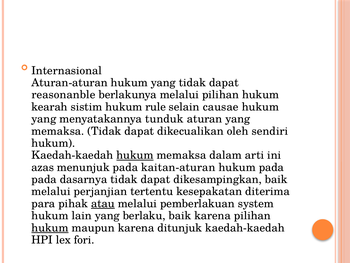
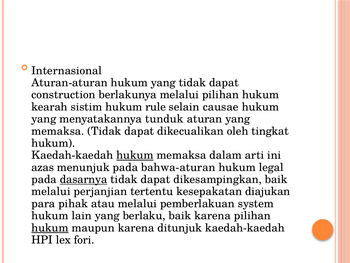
reasonanble: reasonanble -> construction (63, 95)
sendiri: sendiri -> tingkat (270, 131)
kaitan-aturan: kaitan-aturan -> bahwa-aturan (178, 167)
hukum pada: pada -> legal (271, 167)
dasarnya underline: none -> present (84, 179)
diterima: diterima -> diajukan (268, 191)
atau underline: present -> none (103, 203)
